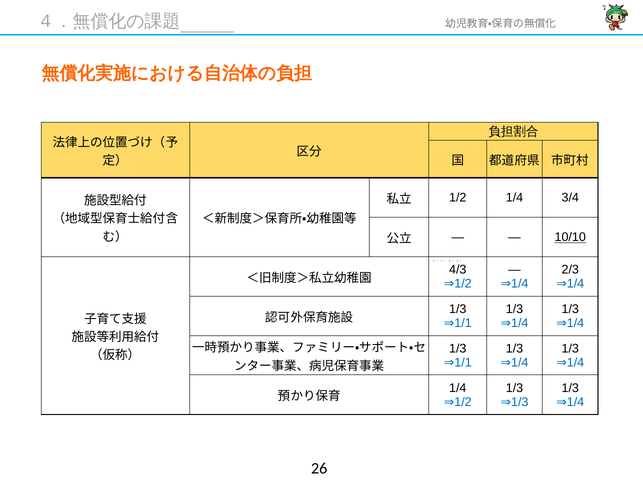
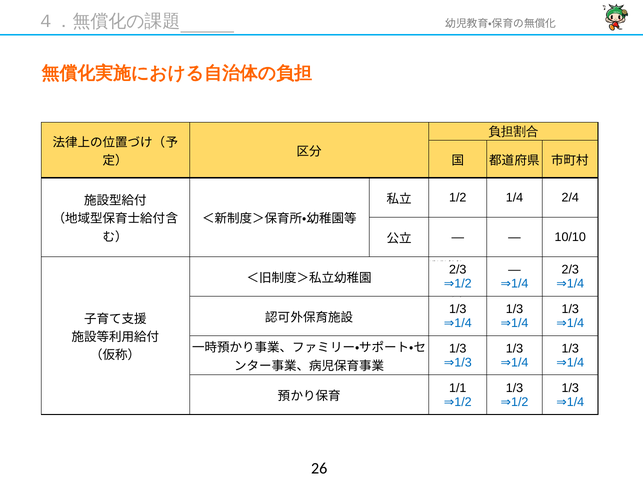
3/4: 3/4 -> 2/4 (570, 198)
10/10 underline: present -> none (570, 237)
4/3: 4/3 -> 2/3 (458, 270)
1/1: 1/1 -> 1/4 (463, 323)
1/1: 1/1 -> 1/3 (463, 363)
1/4: 1/4 -> 1/1 (458, 388)
1/3: 1/3 -> 1/2 (520, 402)
